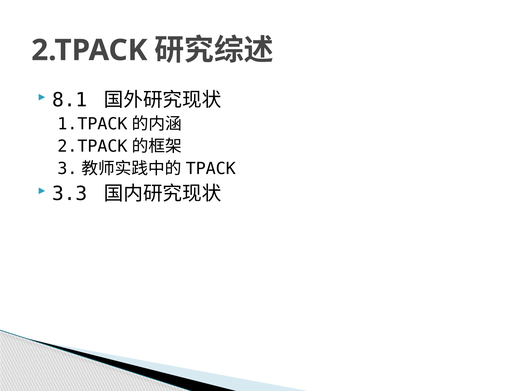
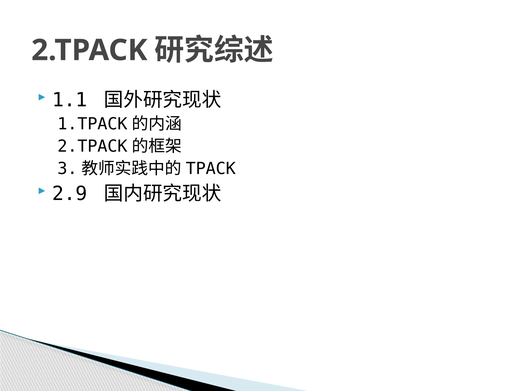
8.1: 8.1 -> 1.1 (70, 100)
3.3: 3.3 -> 2.9 (70, 194)
